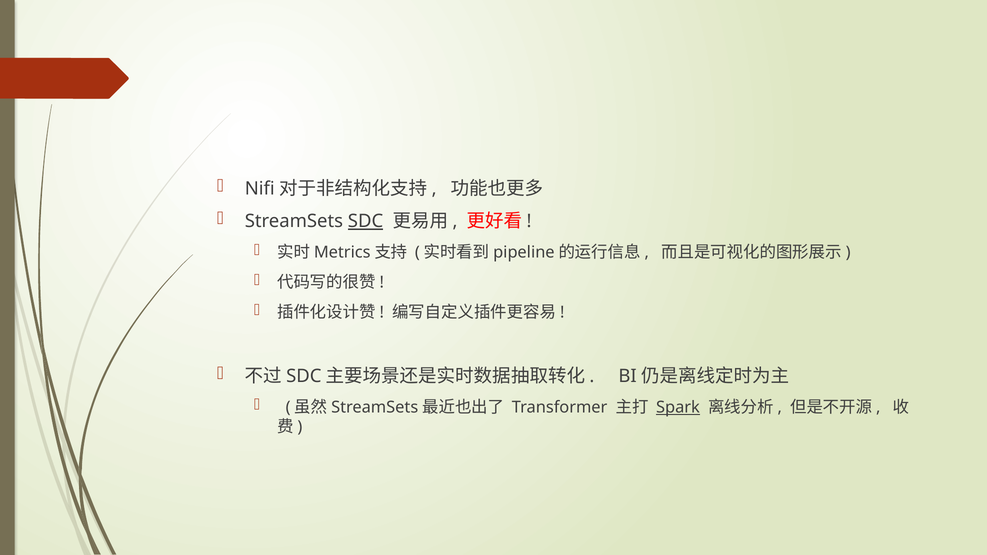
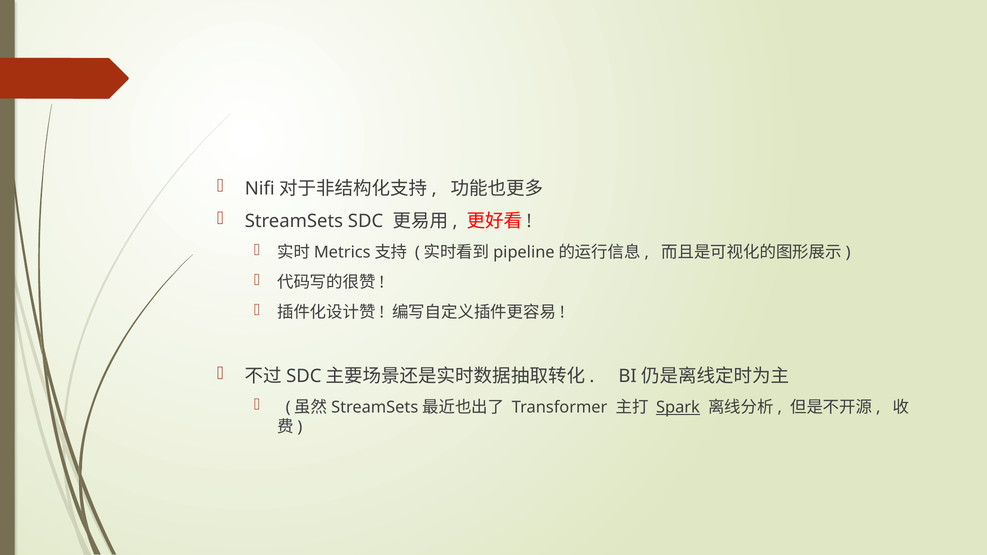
SDC underline: present -> none (366, 221)
